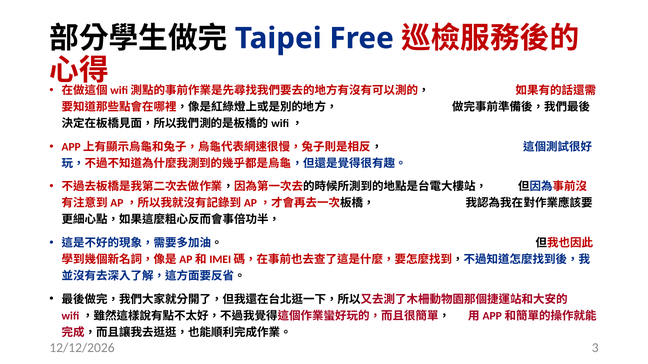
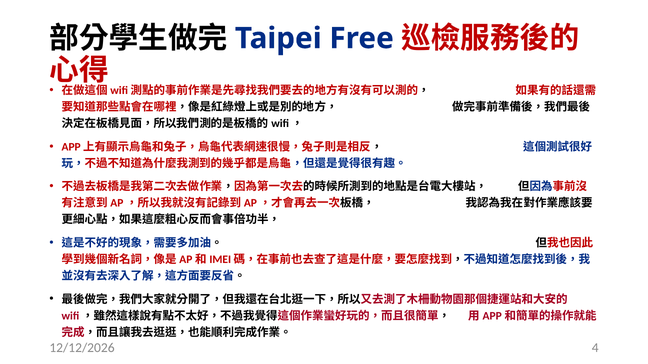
3: 3 -> 4 (595, 348)
